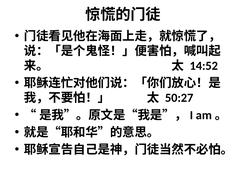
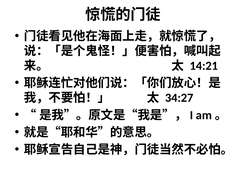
14:52: 14:52 -> 14:21 (204, 66)
50:27: 50:27 -> 34:27 (179, 98)
